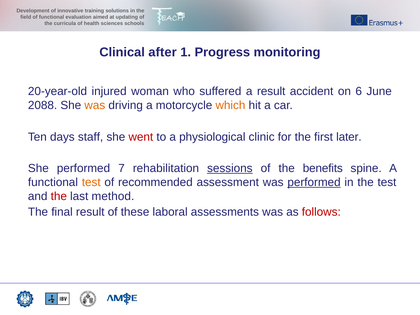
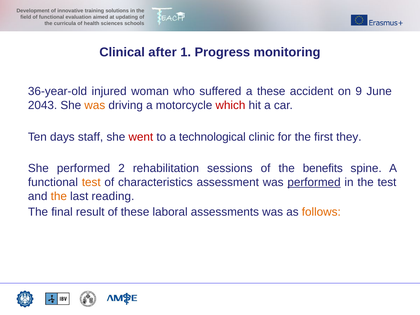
20-year-old: 20-year-old -> 36-year-old (57, 91)
a result: result -> these (271, 91)
6: 6 -> 9 (359, 91)
2088: 2088 -> 2043 (43, 105)
which colour: orange -> red (230, 105)
physiological: physiological -> technological (212, 137)
later: later -> they (349, 137)
7: 7 -> 2 (122, 168)
sessions underline: present -> none (230, 168)
recommended: recommended -> characteristics (155, 182)
the colour: red -> orange (59, 196)
method: method -> reading (113, 196)
follows colour: red -> orange (321, 212)
